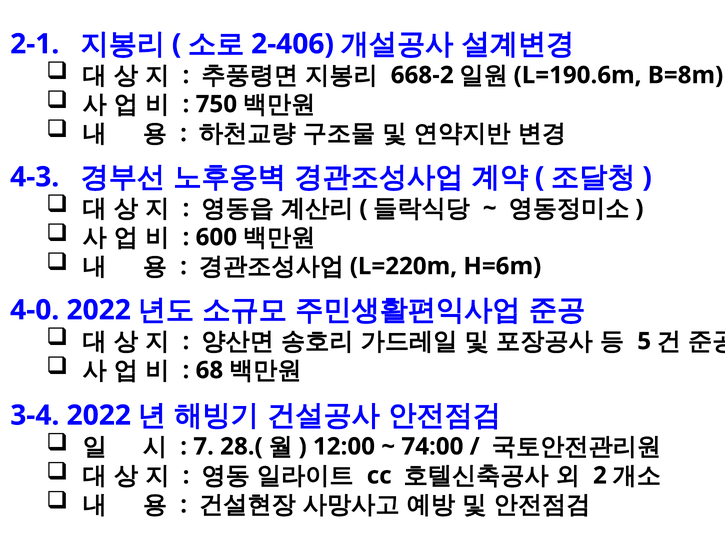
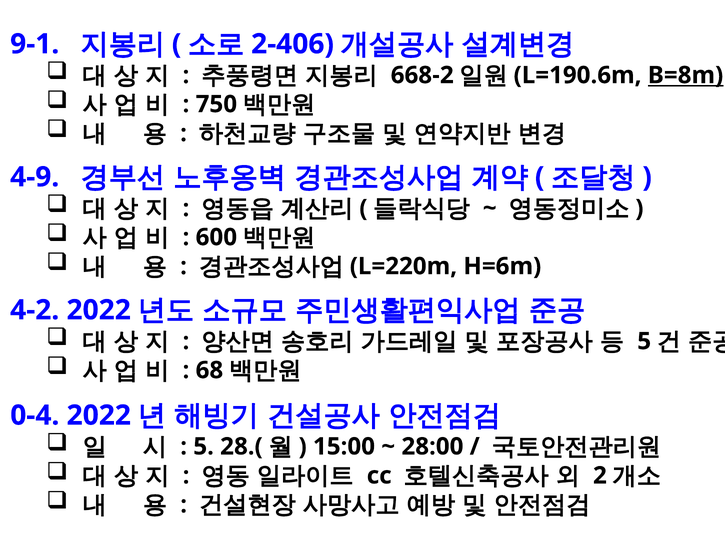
2-1: 2-1 -> 9-1 (35, 44)
B=8m underline: none -> present (686, 75)
4-3: 4-3 -> 4-9 (35, 177)
4-0: 4-0 -> 4-2 (35, 310)
3-4: 3-4 -> 0-4 (35, 415)
7: 7 -> 5 (204, 446)
12:00: 12:00 -> 15:00 (344, 446)
74:00: 74:00 -> 28:00 (432, 446)
